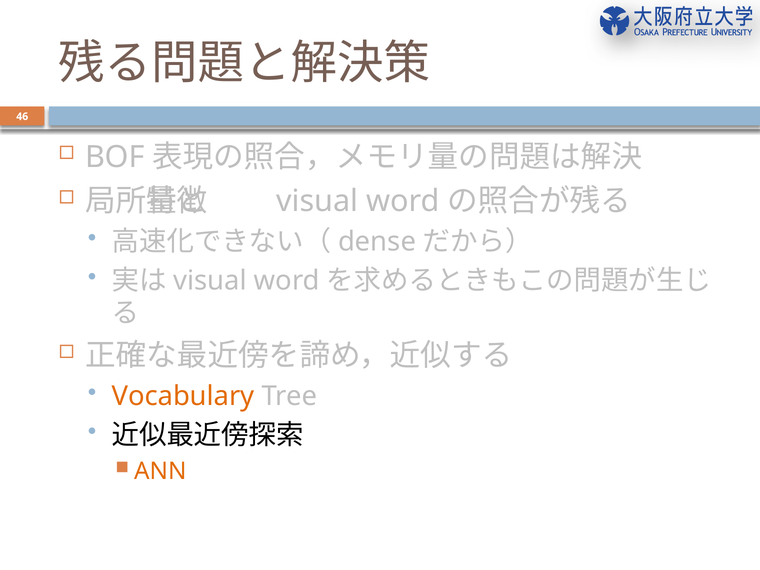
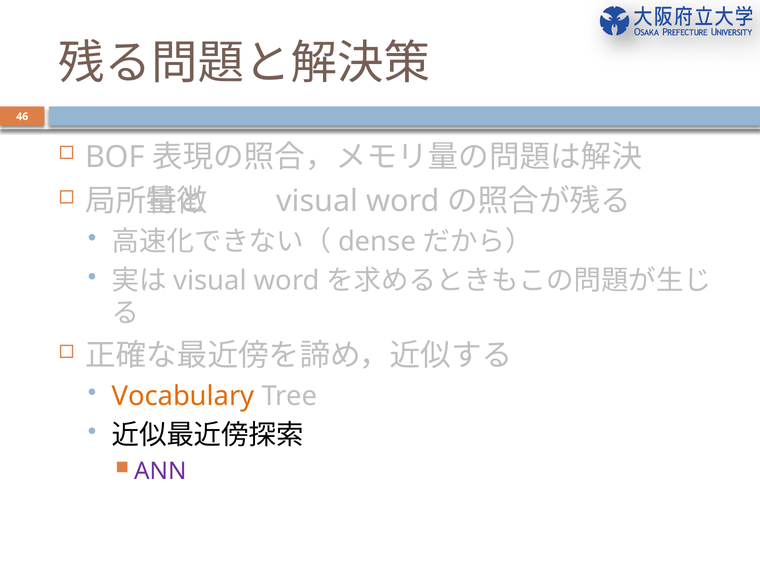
ANN colour: orange -> purple (161, 471)
